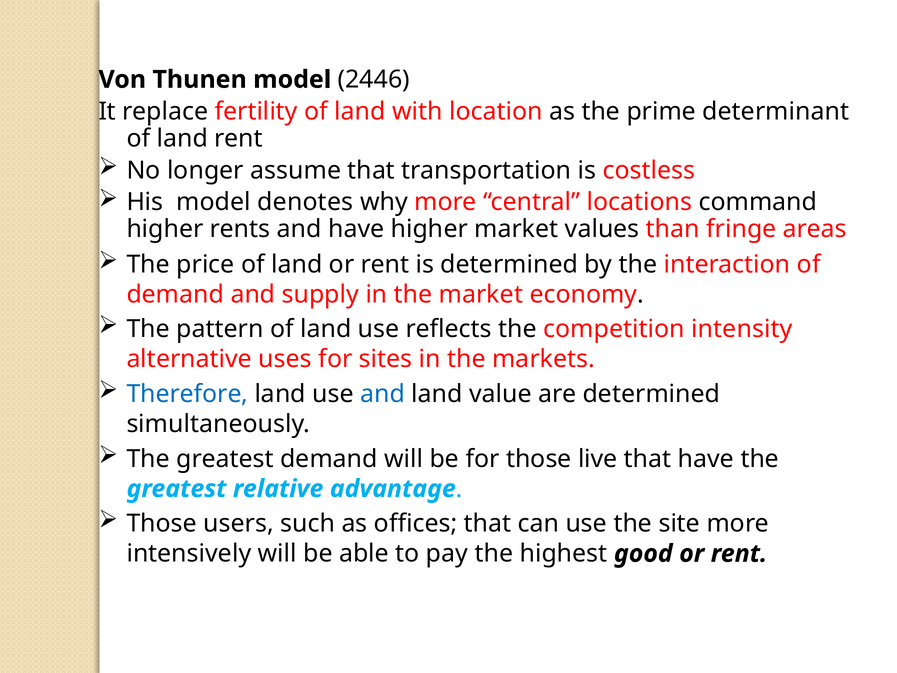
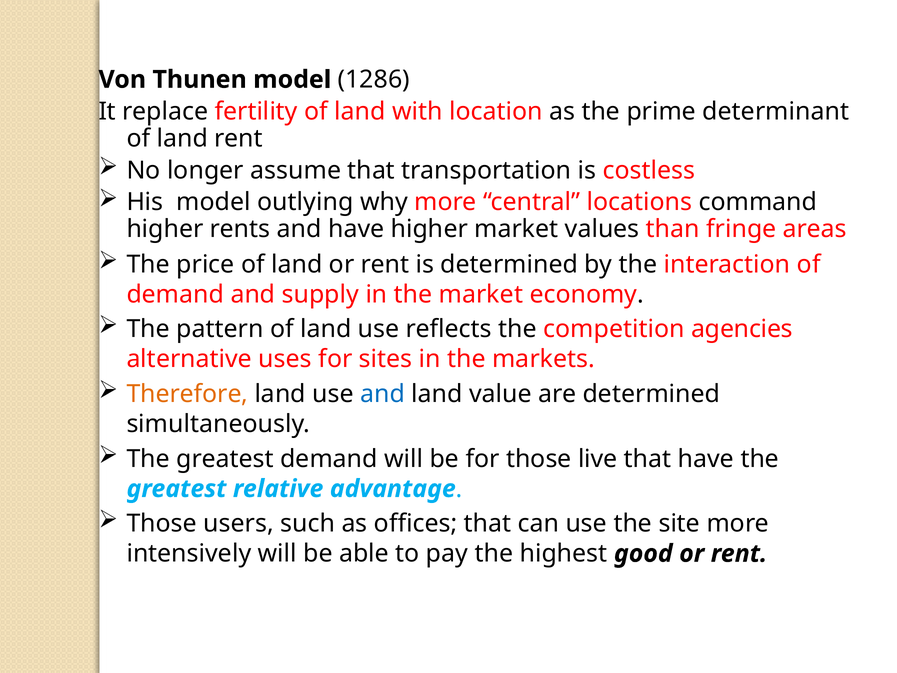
2446: 2446 -> 1286 (374, 80)
denotes: denotes -> outlying (305, 202)
intensity: intensity -> agencies (742, 329)
Therefore colour: blue -> orange (187, 394)
